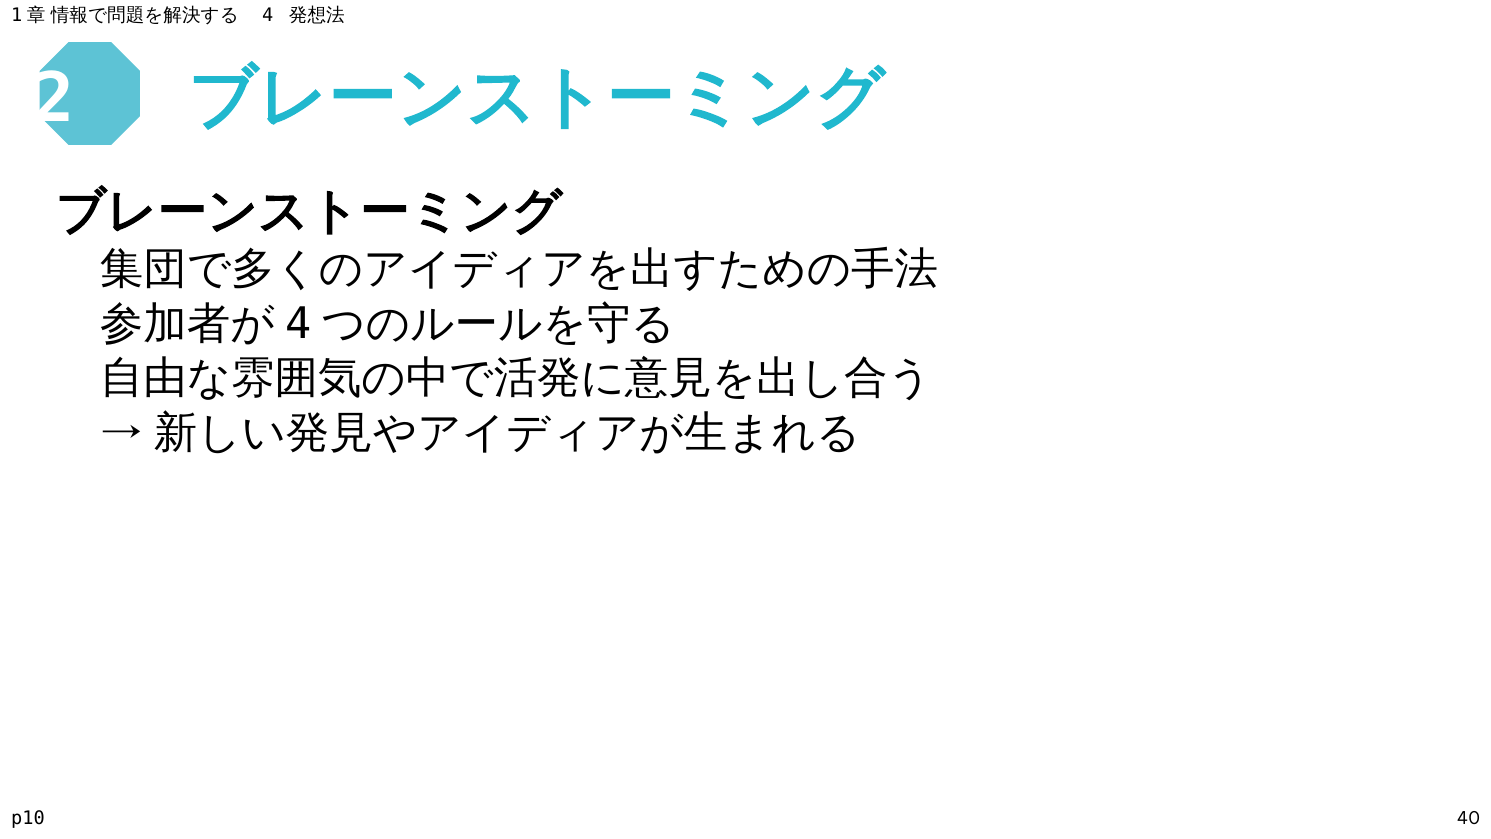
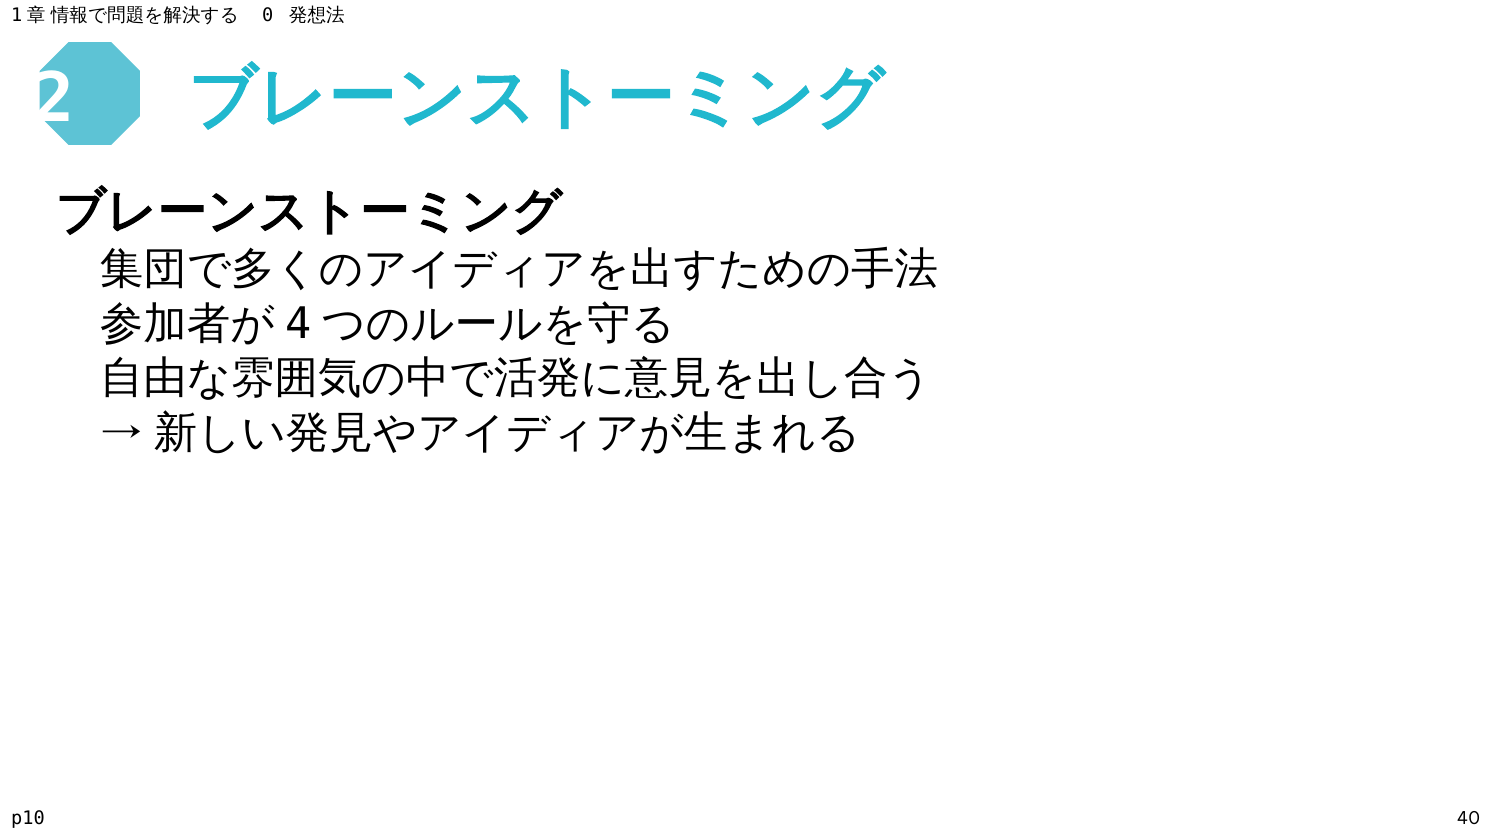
4: 4 -> 0 (268, 16)
